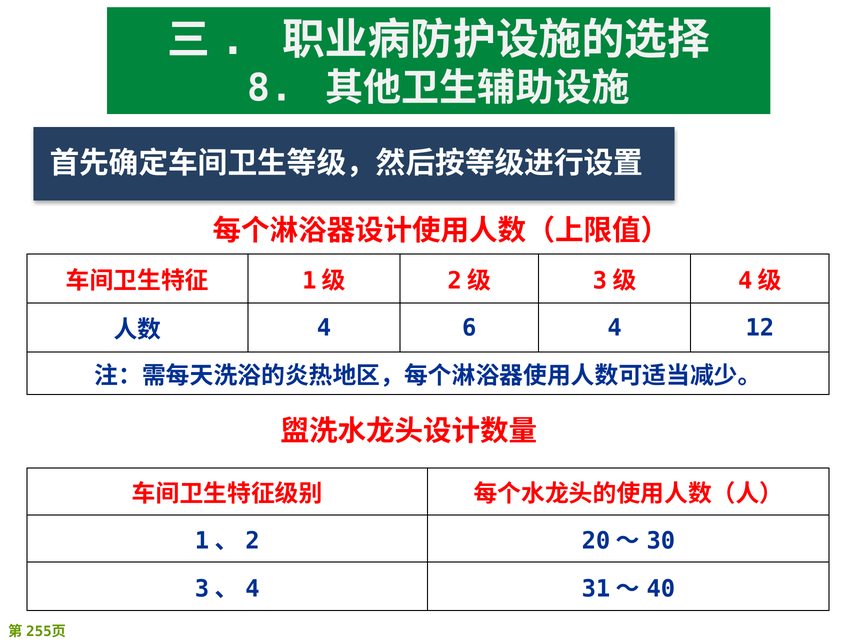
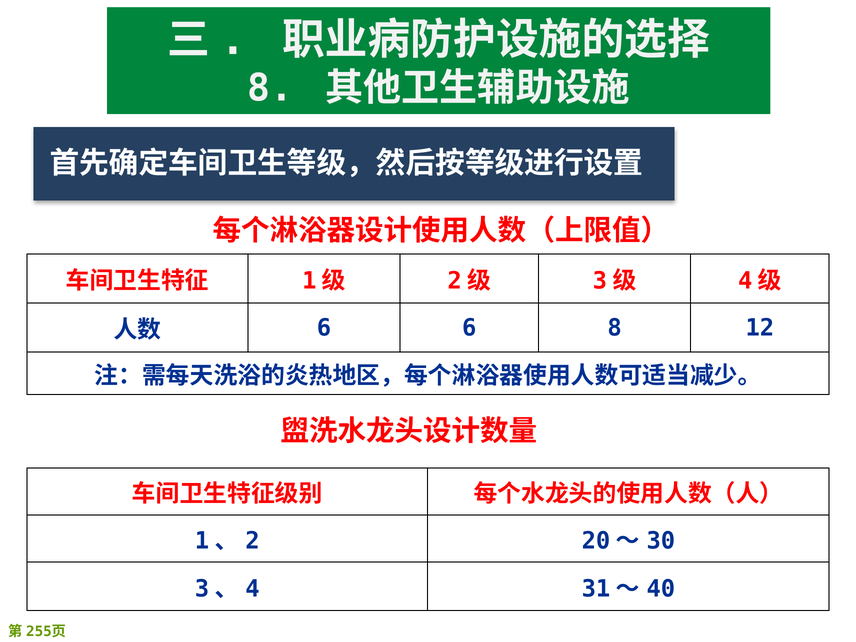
4: 4 -> 6 (324, 328)
6 4: 4 -> 8 (615, 328)
